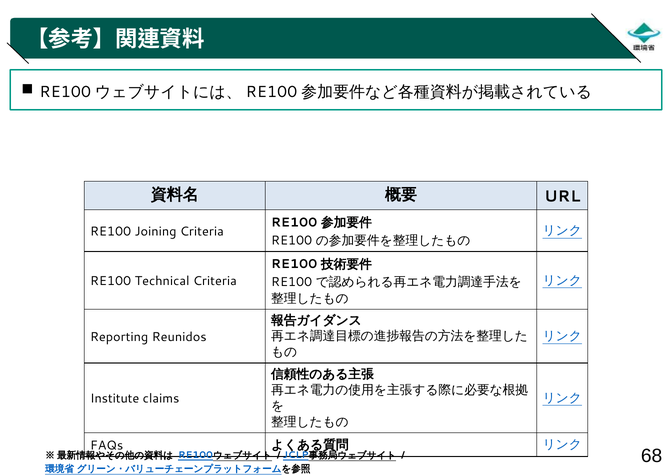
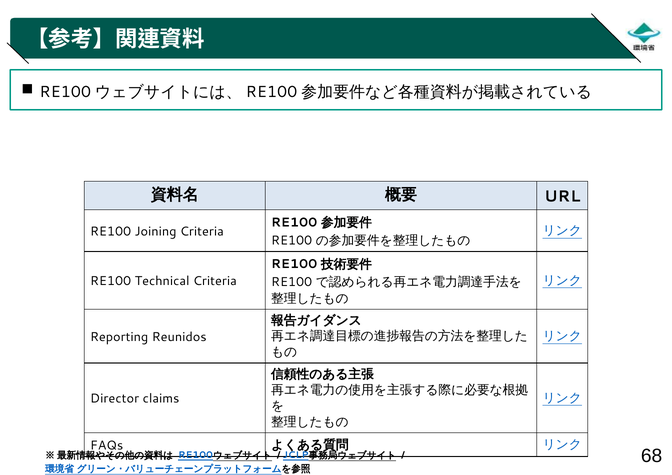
Institute: Institute -> Director (115, 399)
